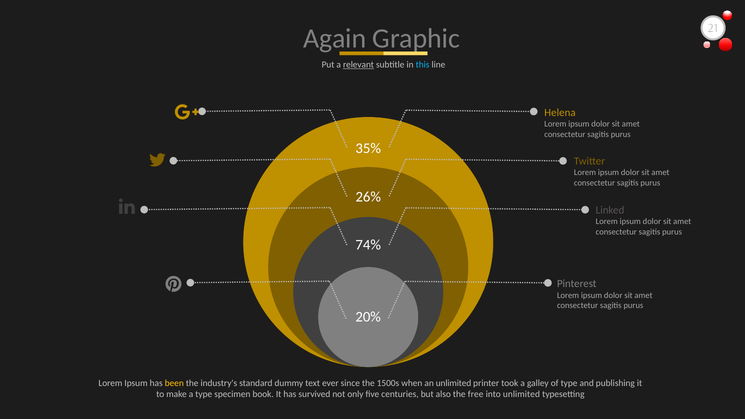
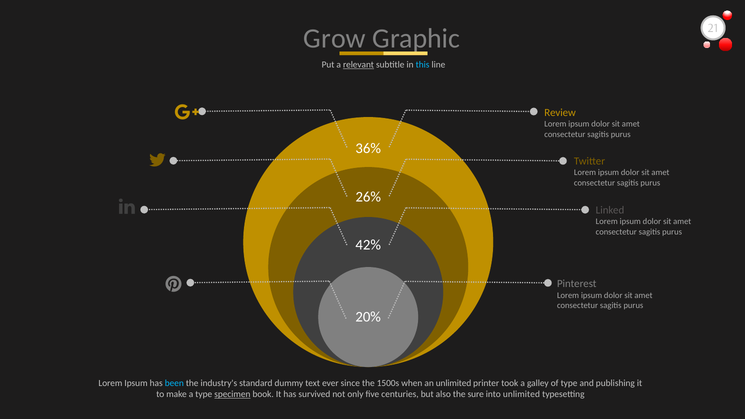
Again: Again -> Grow (335, 39)
Helena: Helena -> Review (560, 112)
35%: 35% -> 36% (368, 148)
74%: 74% -> 42% (368, 245)
been colour: yellow -> light blue (174, 383)
specimen underline: none -> present (232, 394)
free: free -> sure (476, 394)
